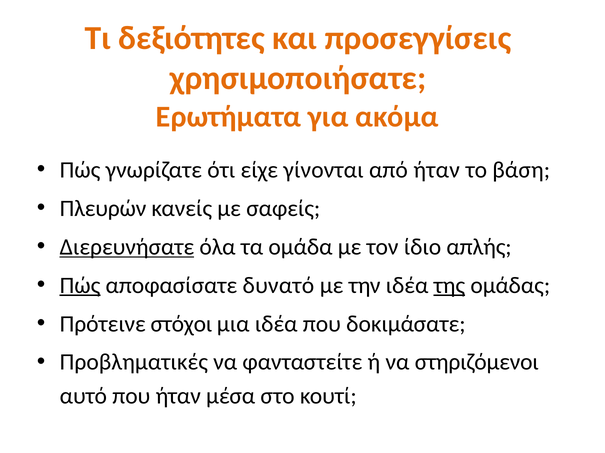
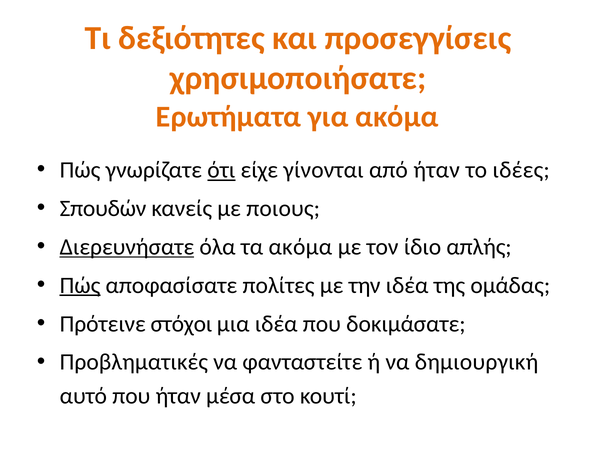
ότι underline: none -> present (221, 170)
βάση: βάση -> ιδέες (521, 170)
Πλευρών: Πλευρών -> Σπουδών (103, 209)
σαφείς: σαφείς -> ποιους (283, 209)
τα ομάδα: ομάδα -> ακόμα (300, 247)
δυνατό: δυνατό -> πολίτες (279, 286)
της underline: present -> none (449, 286)
στηριζόμενοι: στηριζόμενοι -> δημιουργική (477, 363)
